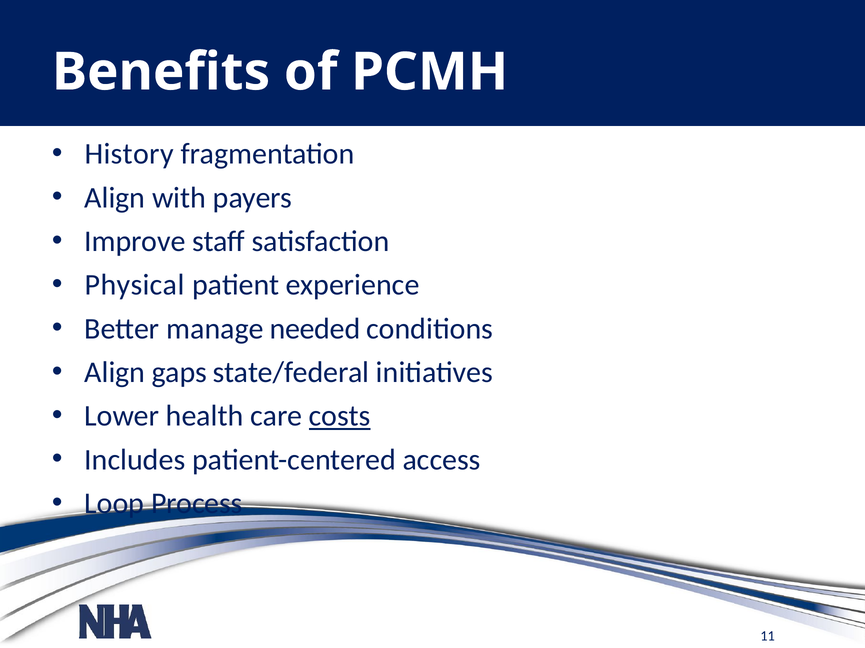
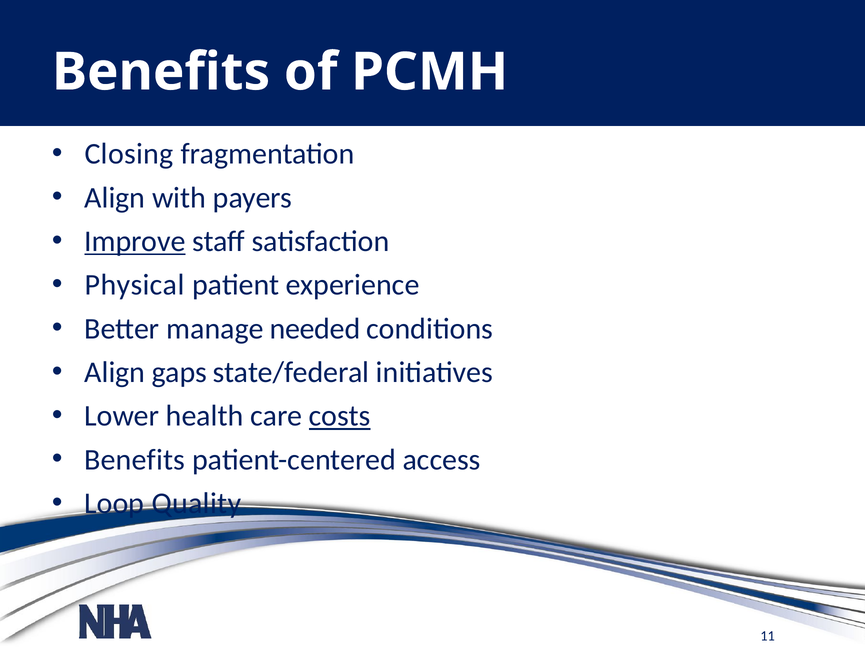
History: History -> Closing (129, 154)
Improve underline: none -> present (135, 242)
Includes: Includes -> Benefits (135, 460)
Process: Process -> Quality (196, 504)
